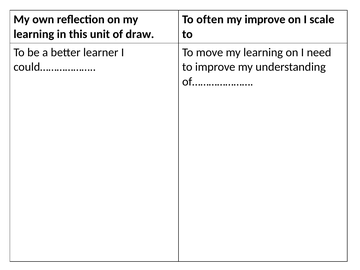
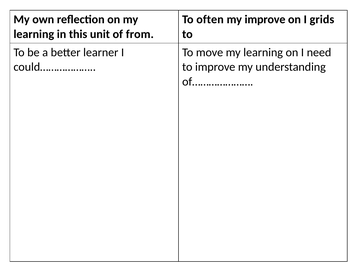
scale: scale -> grids (322, 19)
draw: draw -> from (140, 34)
